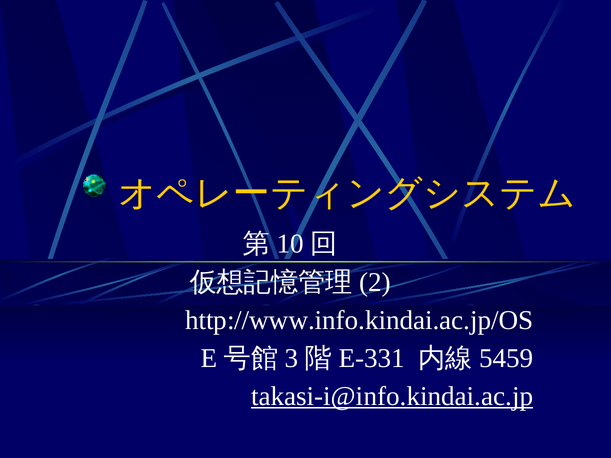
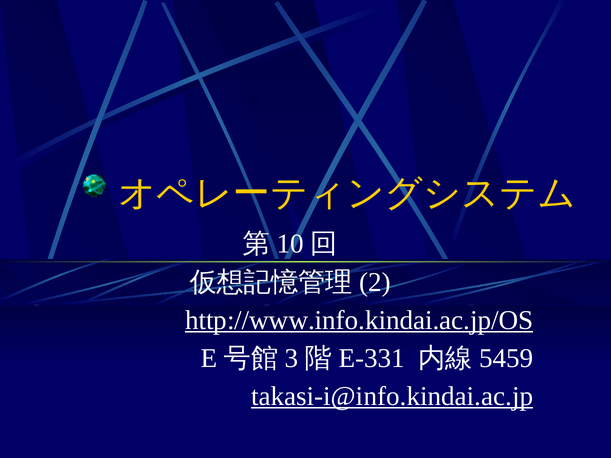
http://www.info.kindai.ac.jp/OS underline: none -> present (359, 320)
